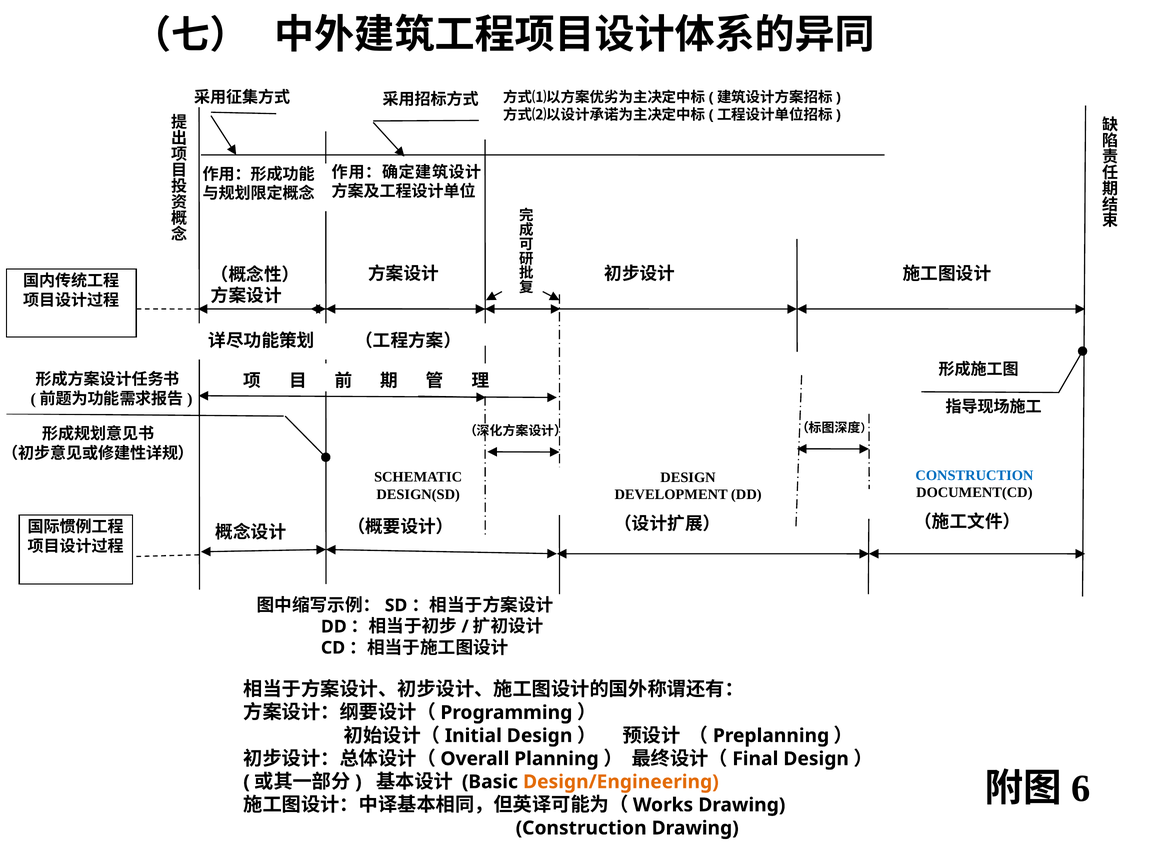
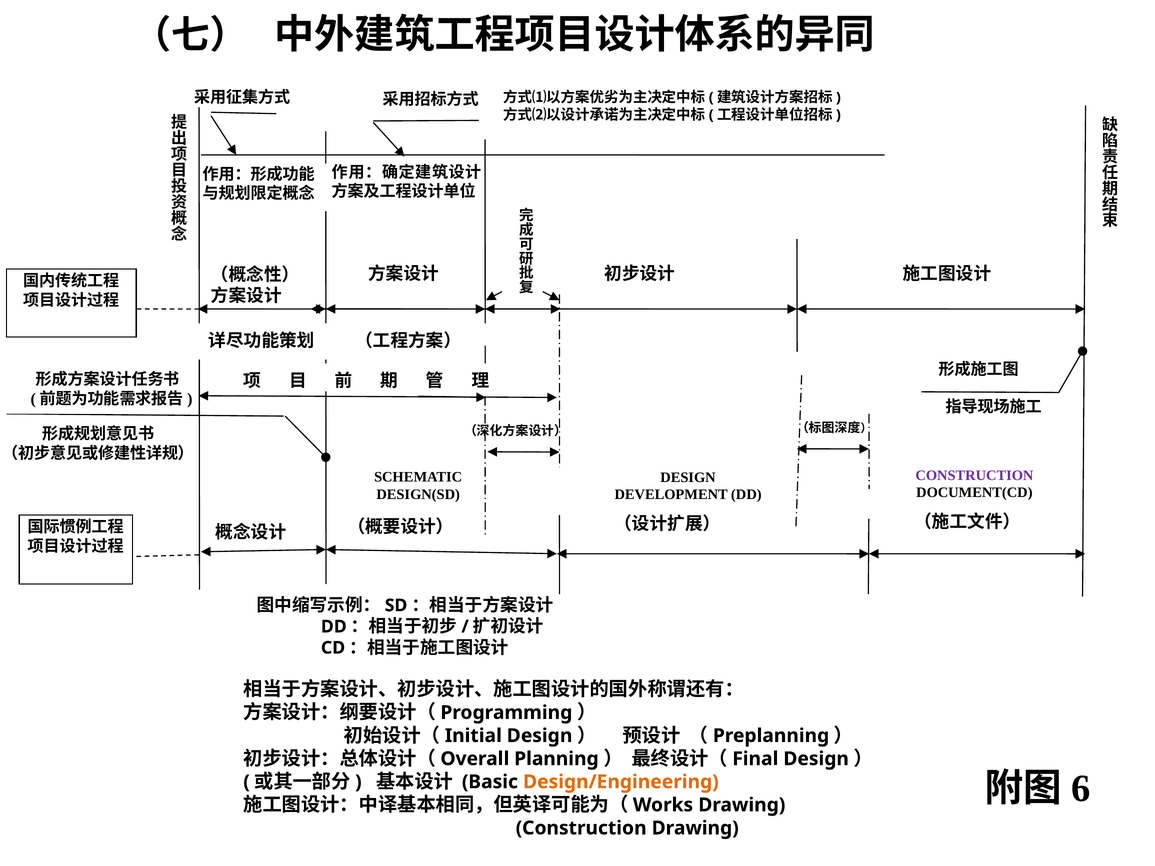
CONSTRUCTION colour: blue -> purple (974, 475)
